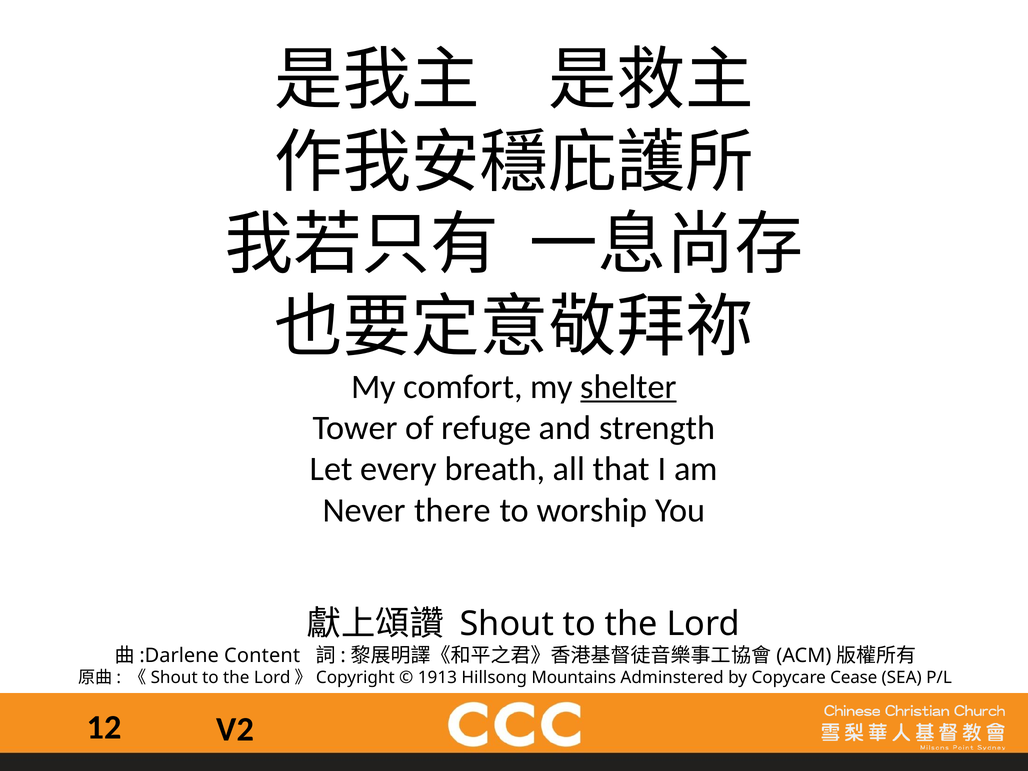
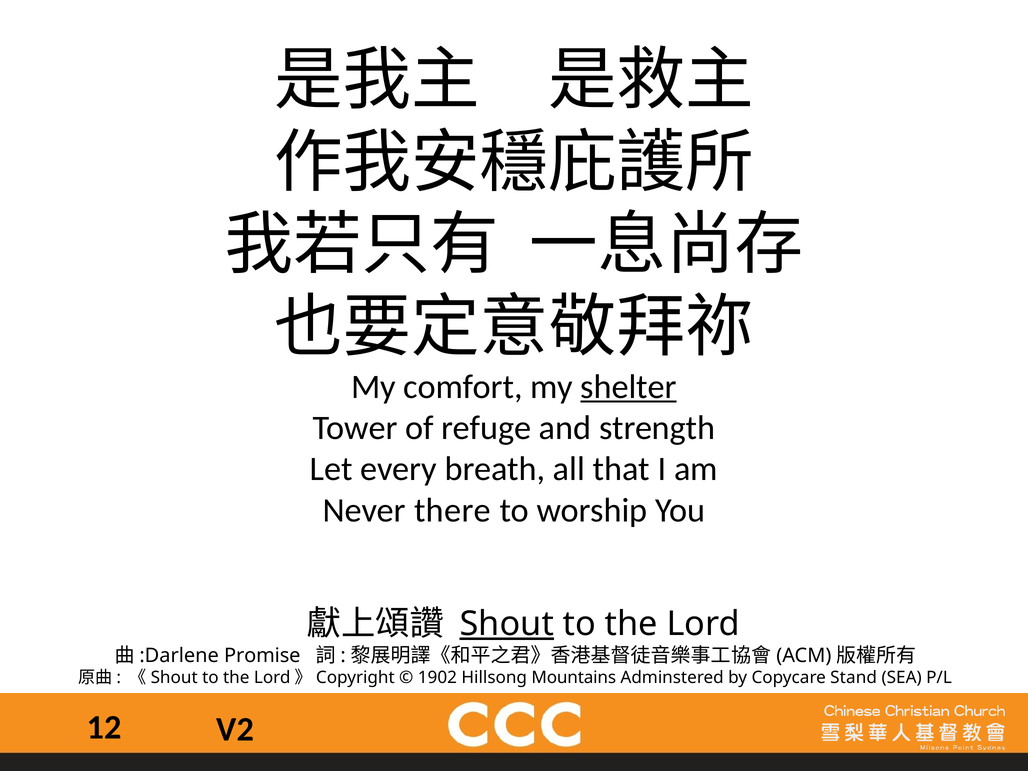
Shout underline: none -> present (507, 624)
Content: Content -> Promise (262, 656)
1913: 1913 -> 1902 (437, 678)
Cease: Cease -> Stand (854, 678)
